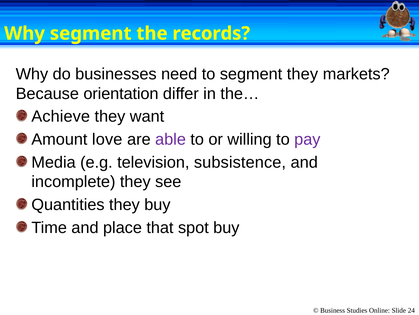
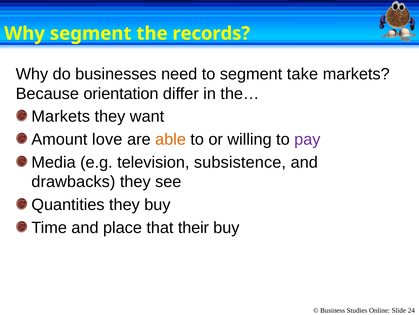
segment they: they -> take (302, 74)
Achieve: Achieve -> Markets (61, 116)
able colour: purple -> orange (171, 139)
incomplete: incomplete -> drawbacks (73, 181)
spot: spot -> their (193, 227)
